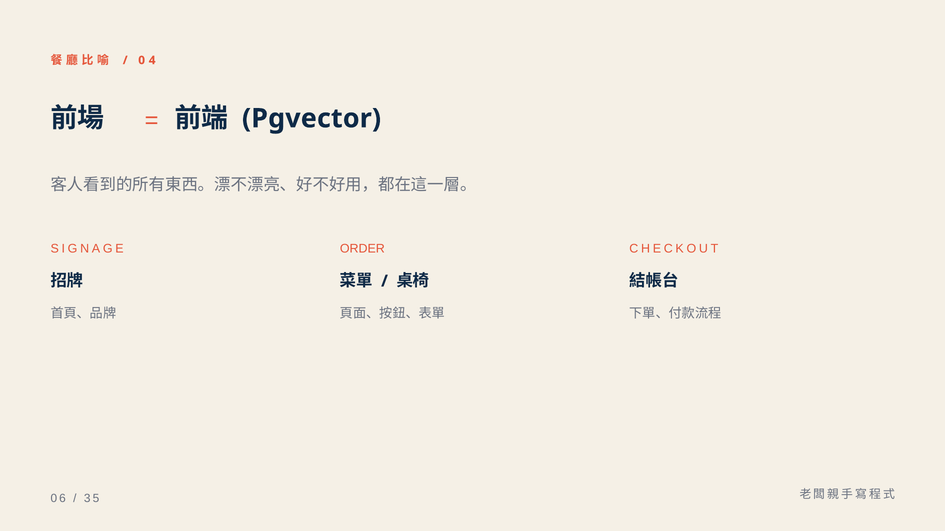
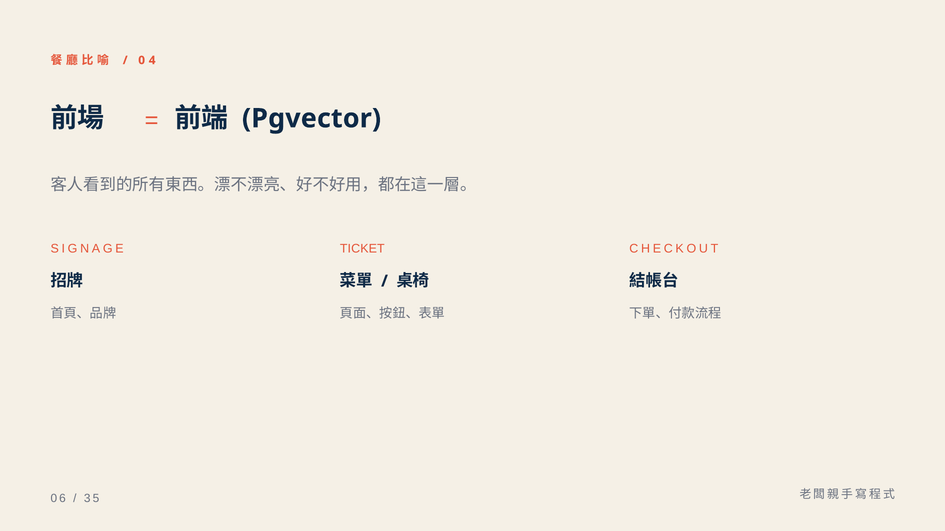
ORDER: ORDER -> TICKET (362, 249)
